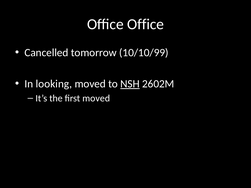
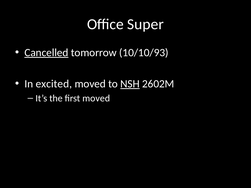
Office Office: Office -> Super (145, 24)
Cancelled underline: none -> present (46, 53)
10/10/99: 10/10/99 -> 10/10/93 (144, 53)
looking: looking -> excited (54, 84)
